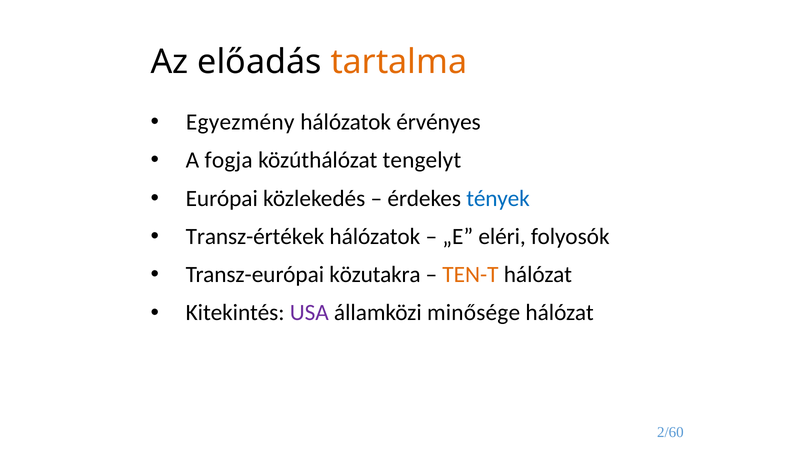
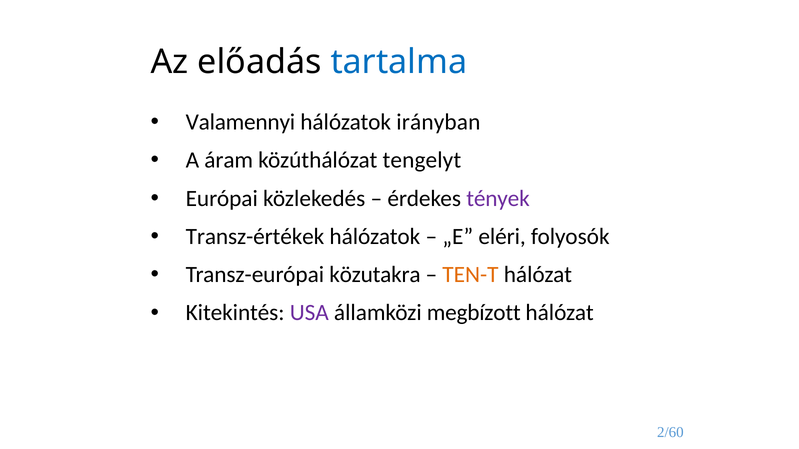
tartalma colour: orange -> blue (399, 62)
Egyezmény: Egyezmény -> Valamennyi (240, 122)
érvényes: érvényes -> irányban (438, 122)
fogja: fogja -> áram (229, 160)
tények colour: blue -> purple (498, 199)
minősége: minősége -> megbízott (474, 313)
